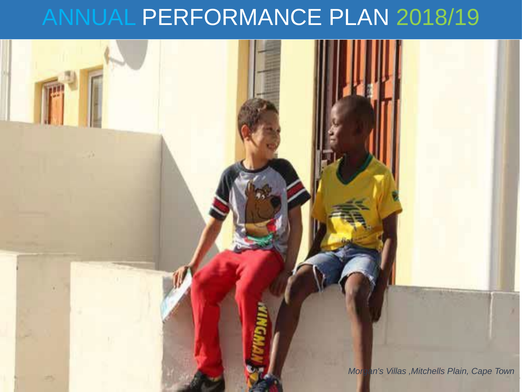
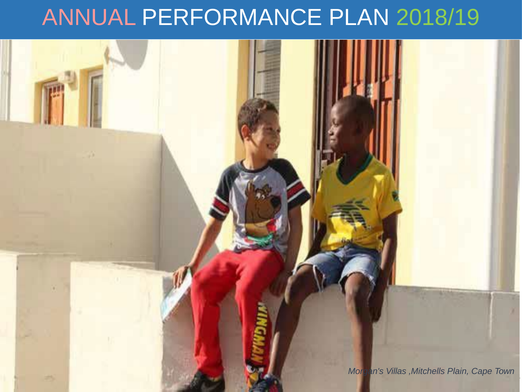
ANNUAL colour: light blue -> pink (89, 17)
